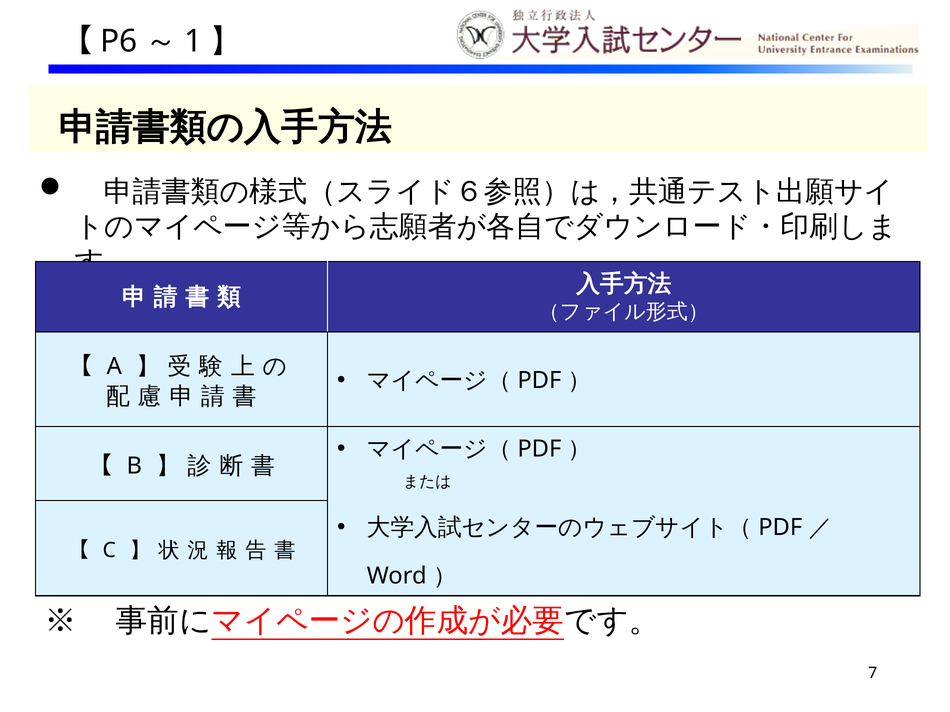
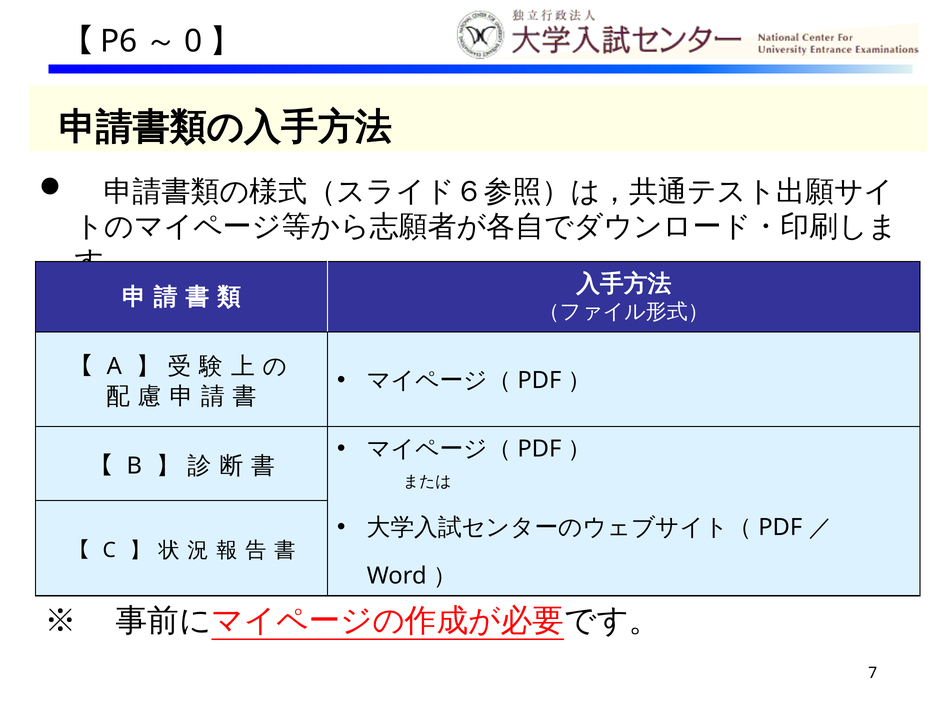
1: 1 -> 0 (193, 41)
